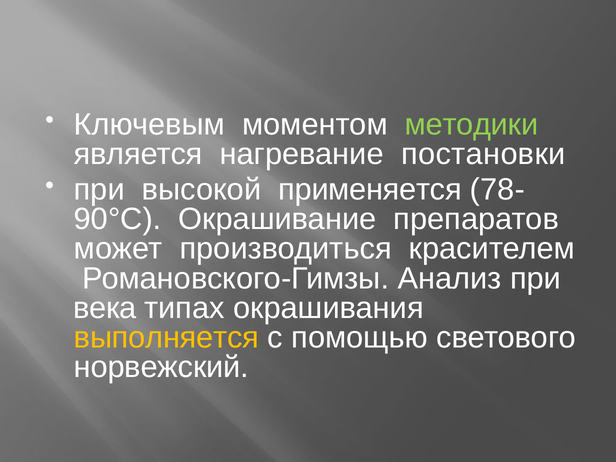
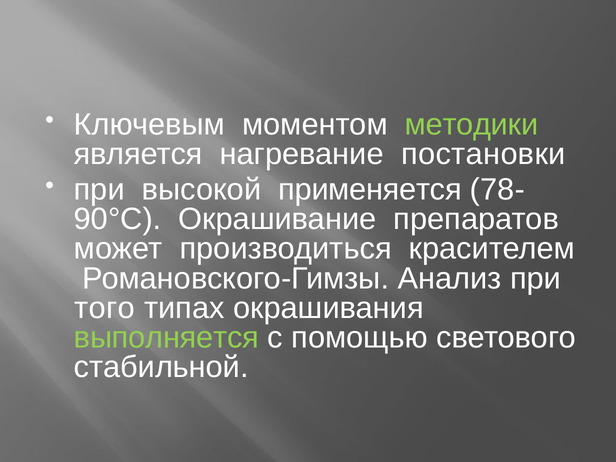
века: века -> того (105, 308)
выполняется colour: yellow -> light green (166, 337)
норвежский: норвежский -> стабильной (161, 367)
